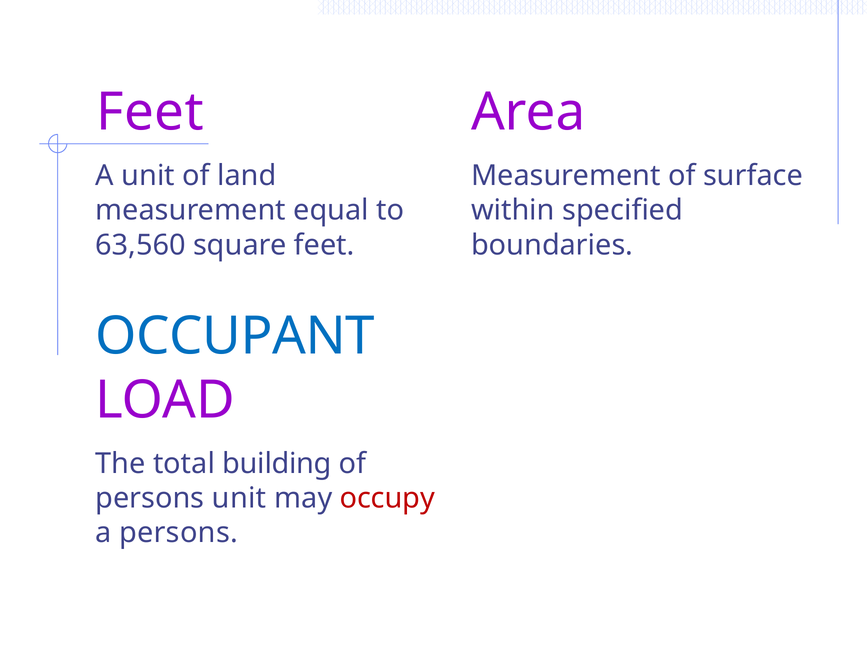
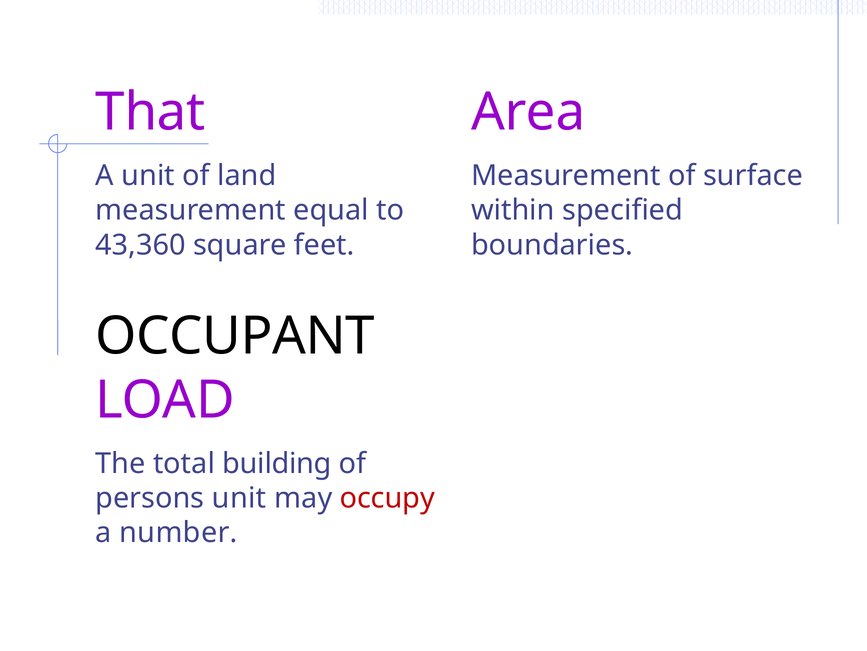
Feet: Feet -> That (150, 112)
63,560: 63,560 -> 43,360 (141, 245)
OCCUPANT colour: blue -> black (235, 336)
a persons: persons -> number (178, 532)
